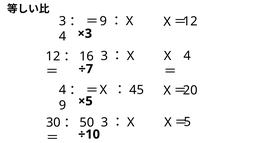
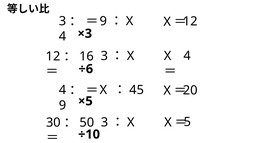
÷7: ÷7 -> ÷6 (86, 69)
